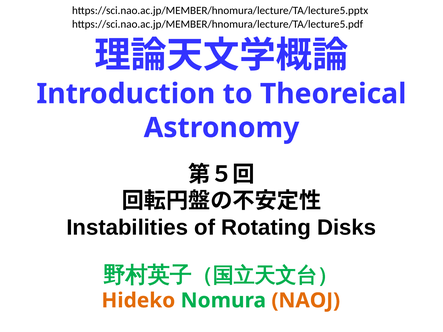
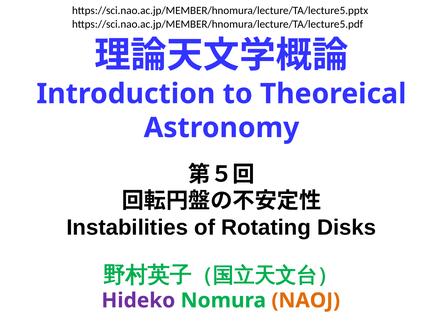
Hideko colour: orange -> purple (138, 301)
